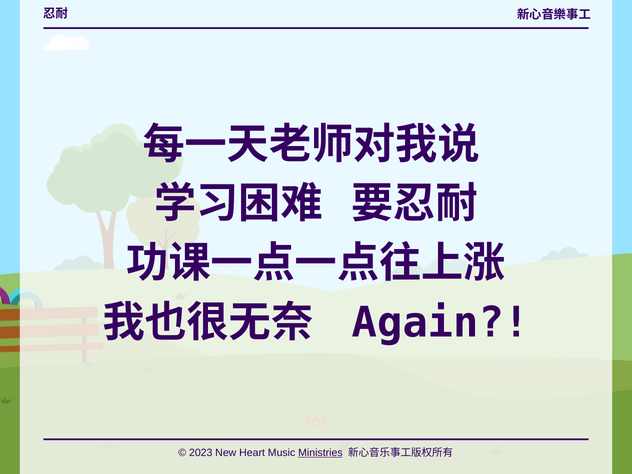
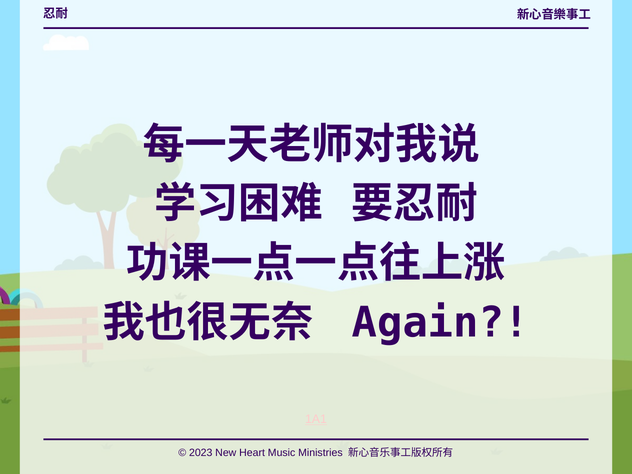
Ministries underline: present -> none (320, 453)
